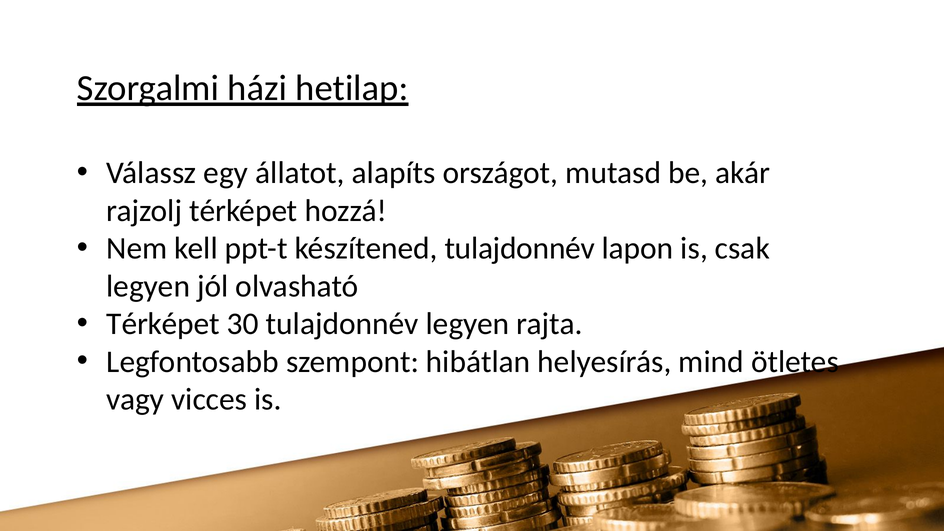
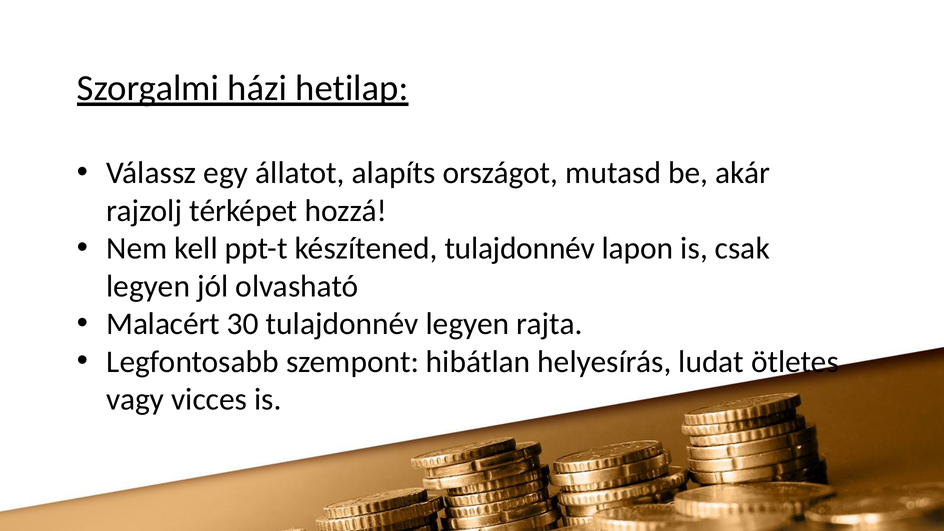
Térképet: Térképet -> Malacért (163, 324)
mind: mind -> ludat (711, 362)
